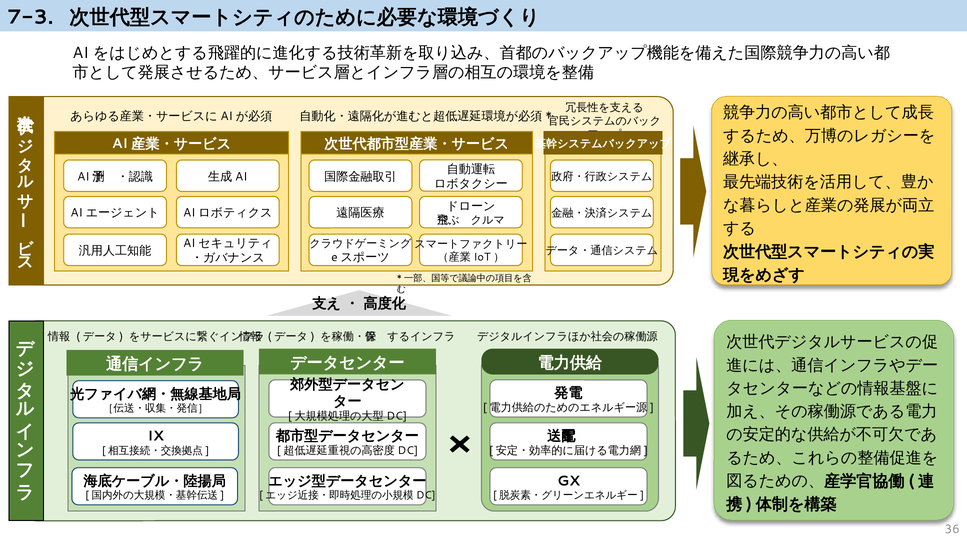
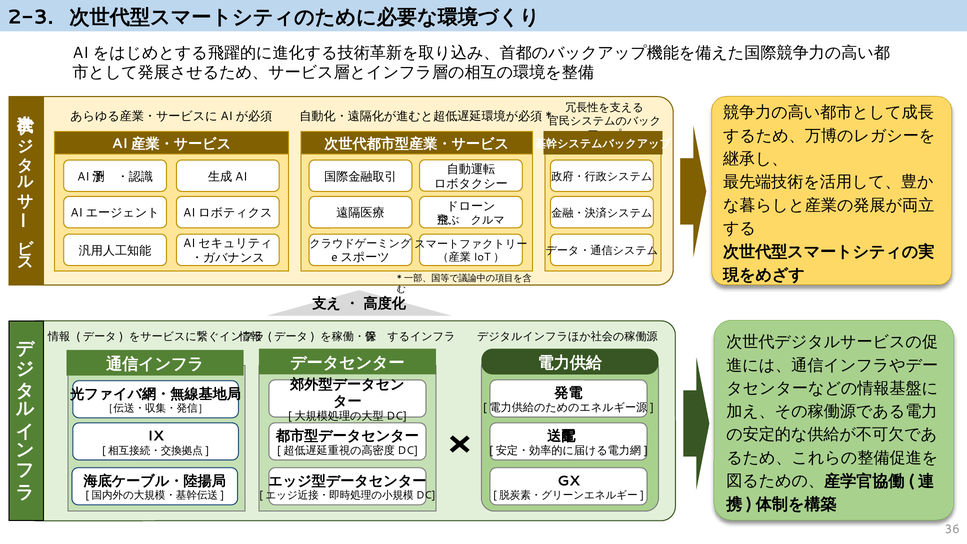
7-3: 7-3 -> 2-3 (30, 17)
